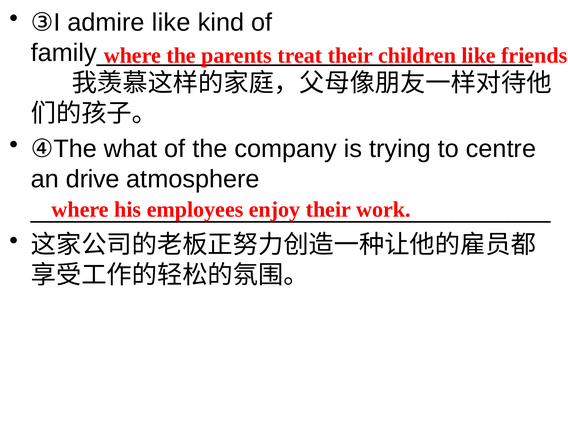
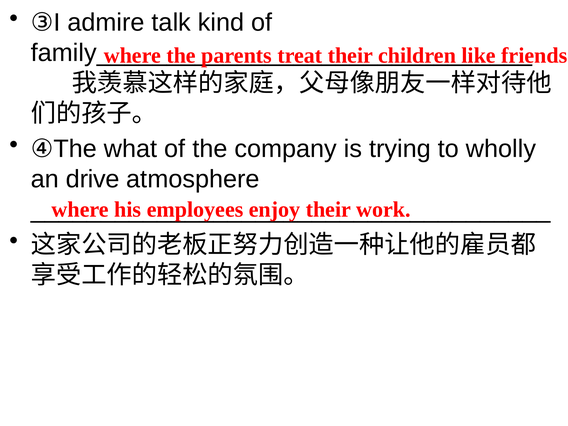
admire like: like -> talk (171, 23)
centre: centre -> wholly (501, 149)
